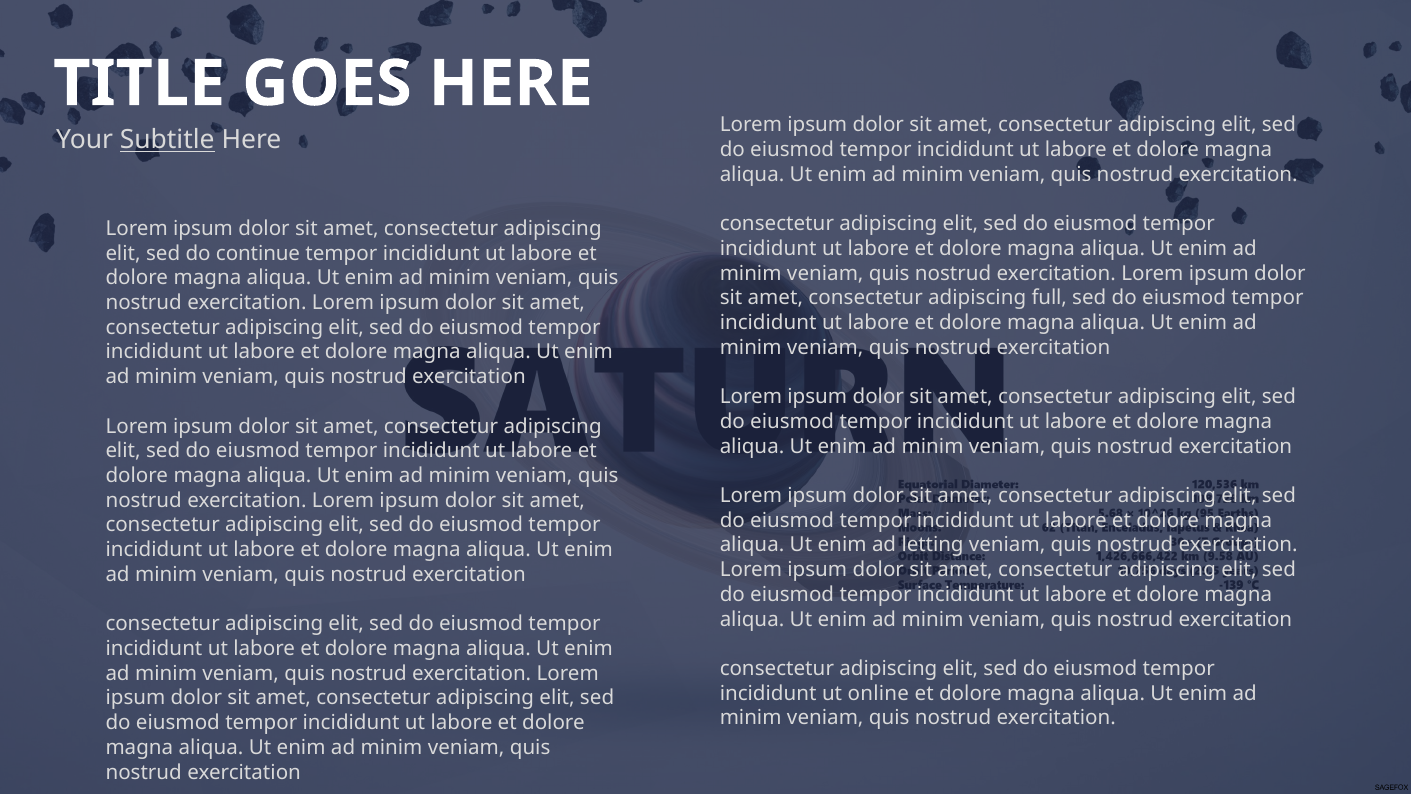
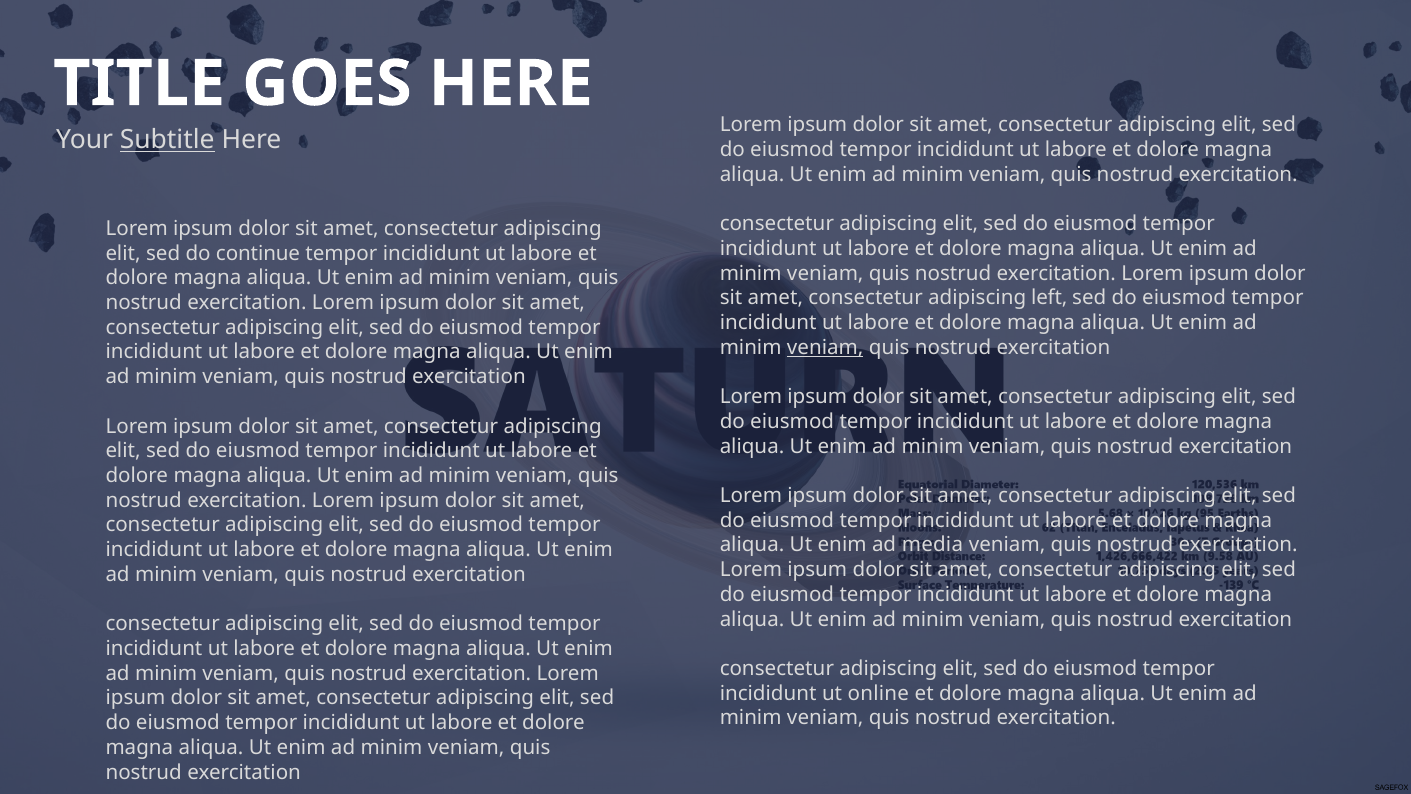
full: full -> left (1049, 298)
veniam underline: none -> present (825, 347)
letting: letting -> media (932, 545)
